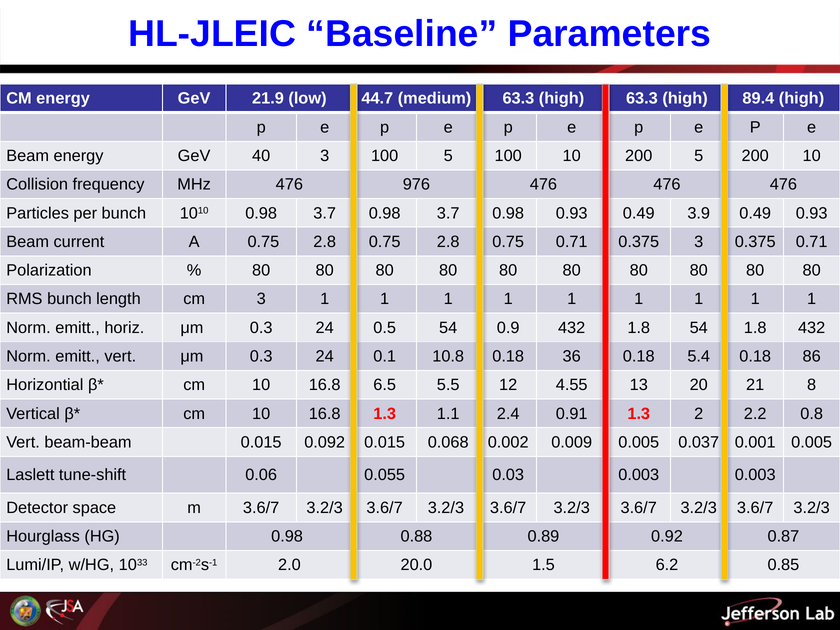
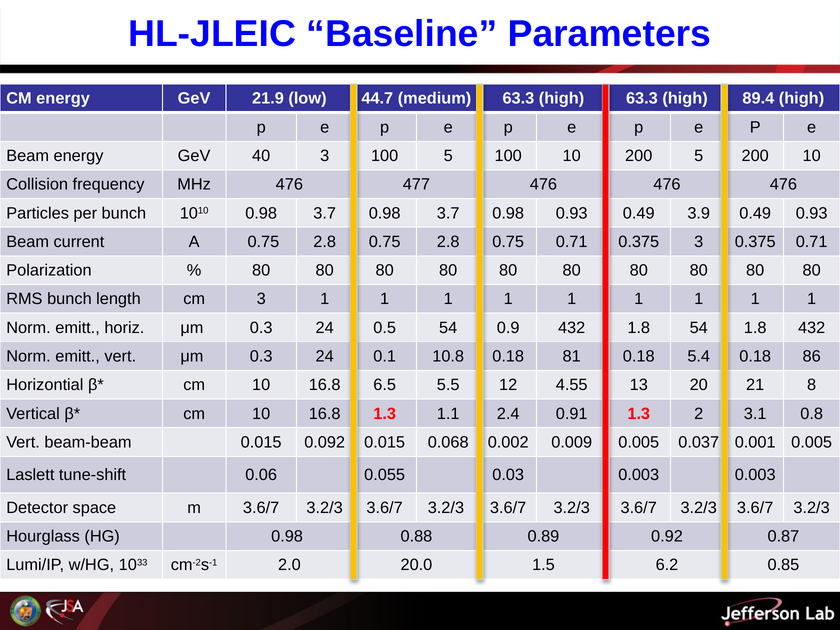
976: 976 -> 477 (416, 185)
36: 36 -> 81 (572, 356)
2.2: 2.2 -> 3.1 (755, 414)
